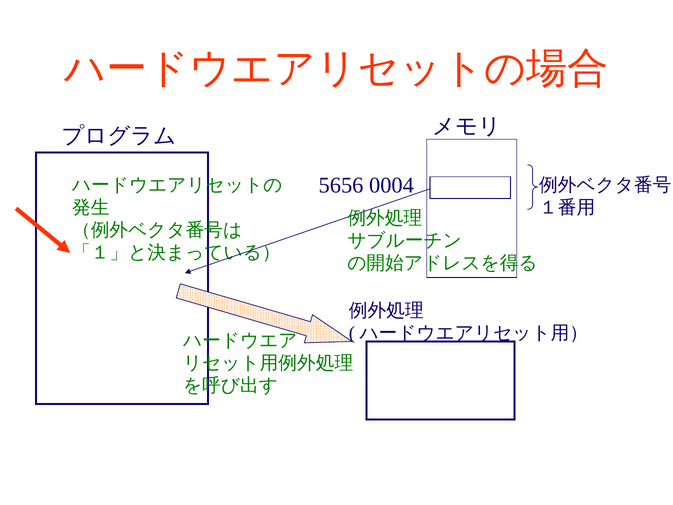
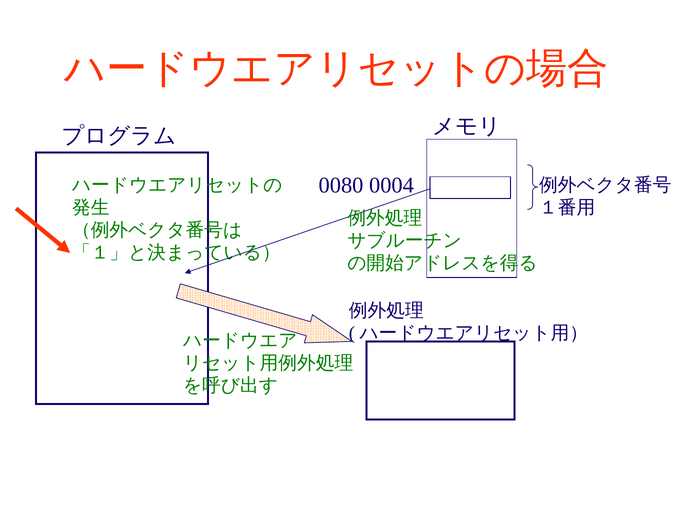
5656: 5656 -> 0080 (341, 185)
